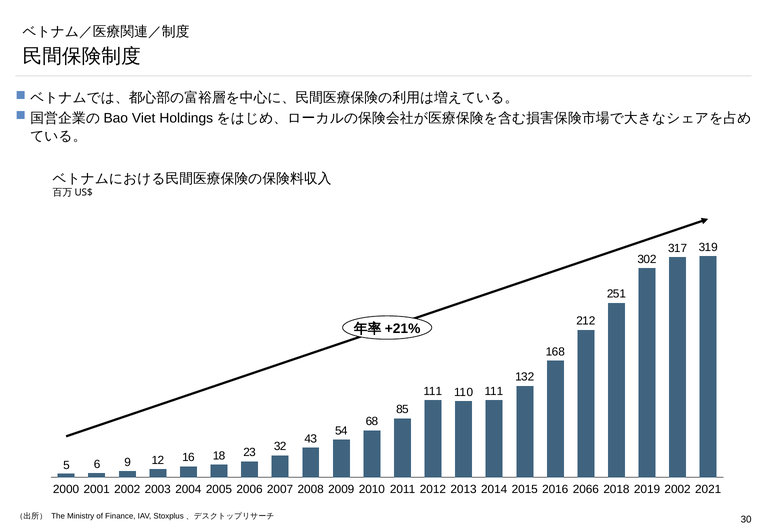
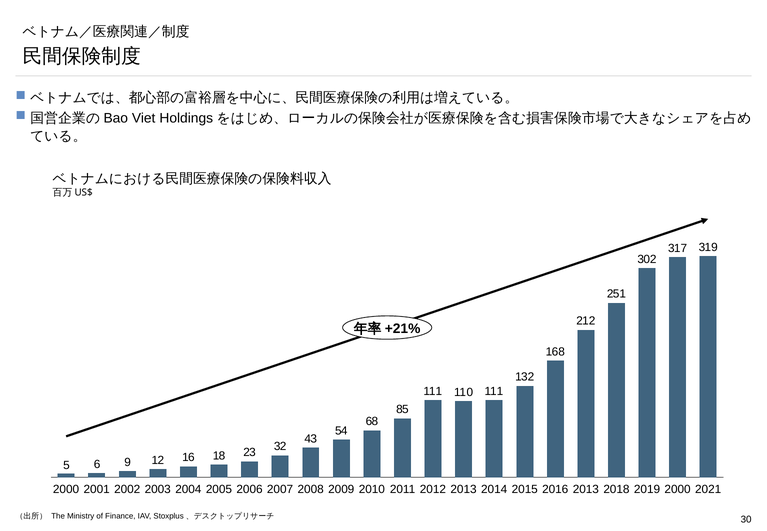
2003 2066: 2066 -> 2013 (586, 489)
2018 2002: 2002 -> 2000 (678, 489)
